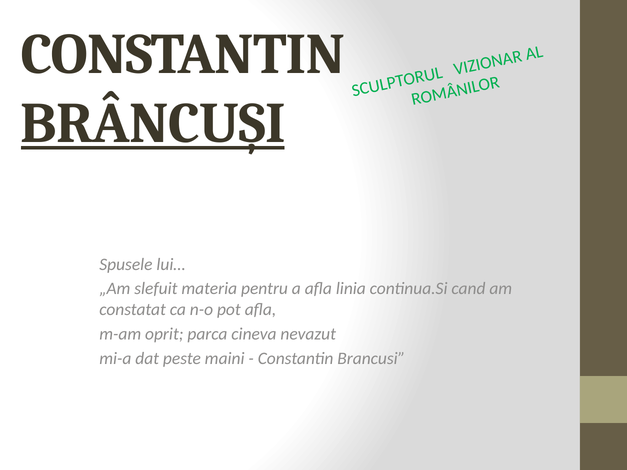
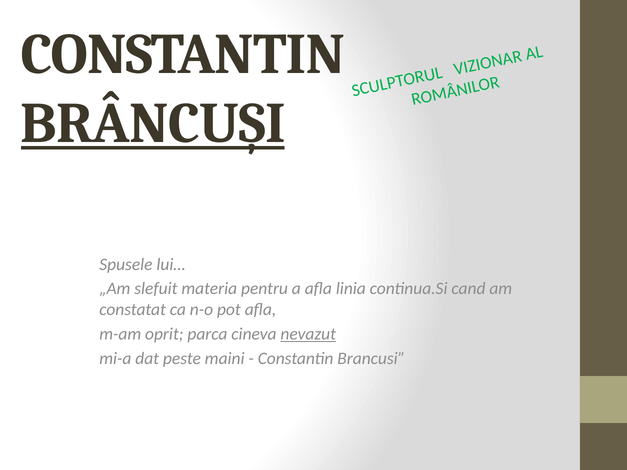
nevazut underline: none -> present (308, 334)
